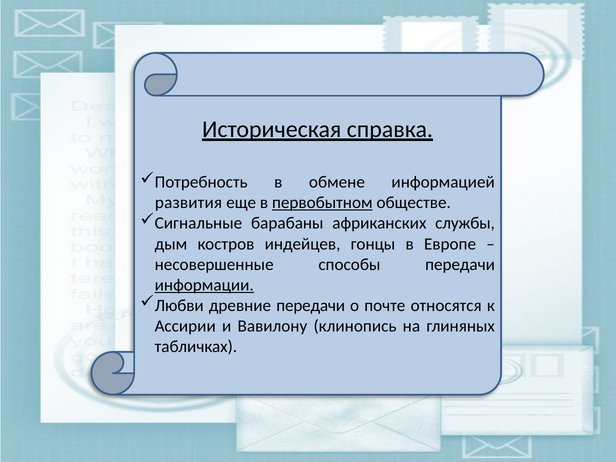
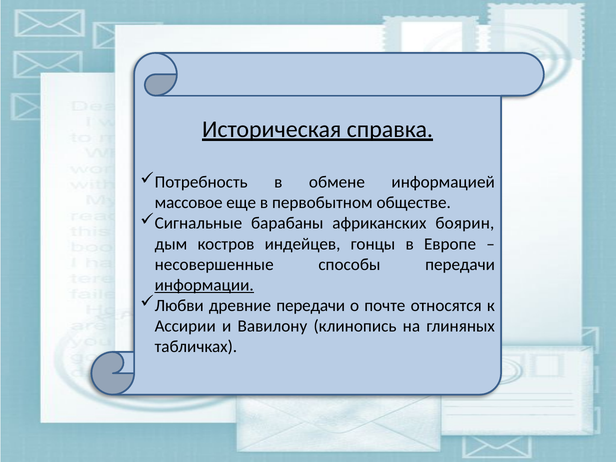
развития: развития -> массовое (189, 203)
первобытном underline: present -> none (322, 203)
службы: службы -> боярин (465, 223)
